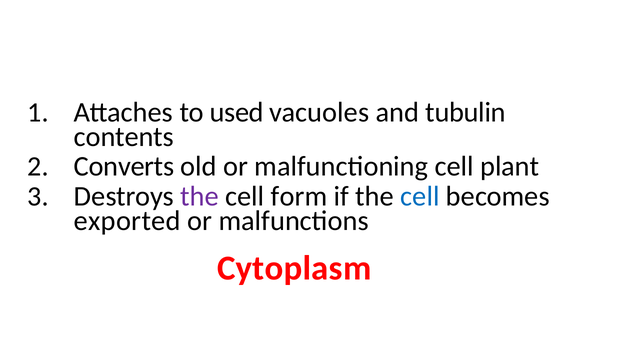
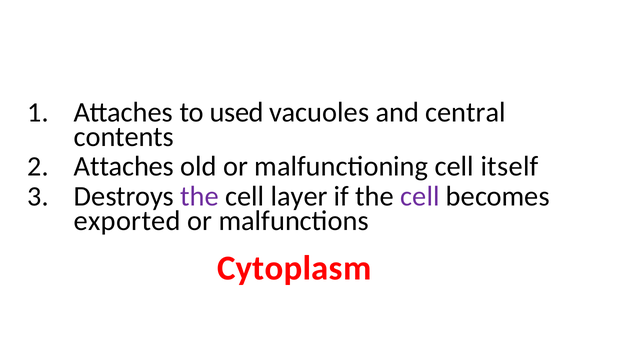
tubulin: tubulin -> central (465, 112)
Converts: Converts -> Attaches (124, 166)
plant: plant -> itself (510, 166)
form: form -> layer (299, 196)
cell colour: blue -> purple (420, 196)
